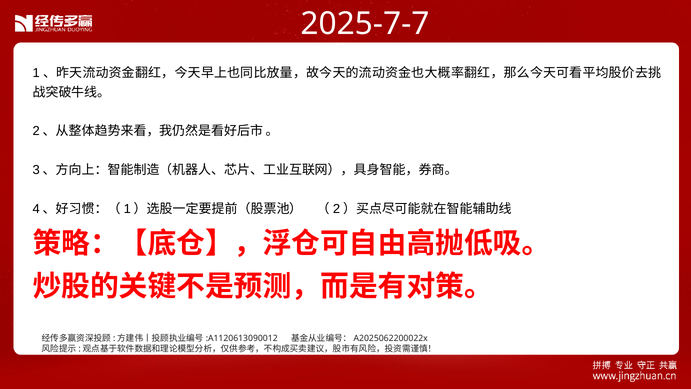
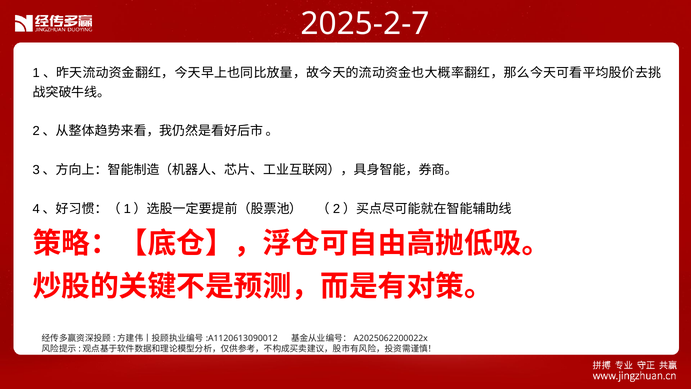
2025-7-7: 2025-7-7 -> 2025-2-7 (365, 24)
